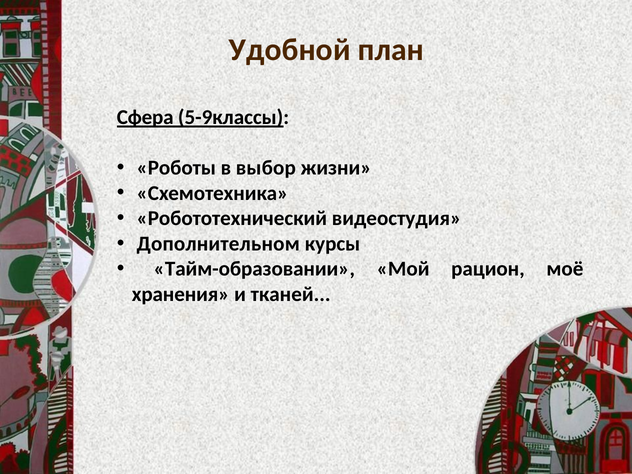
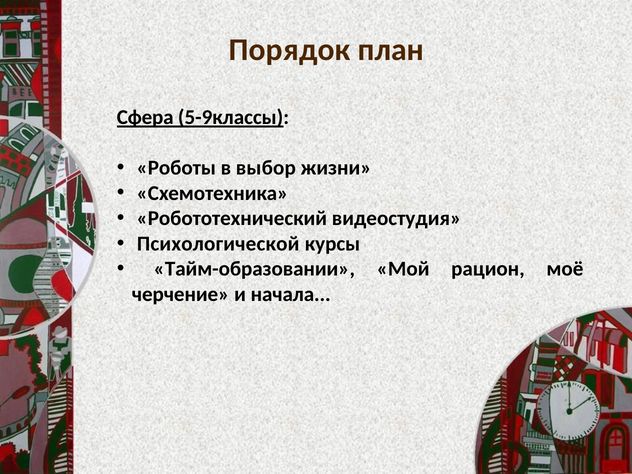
Удобной: Удобной -> Порядок (290, 50)
Дополнительном: Дополнительном -> Психологической (218, 244)
хранения: хранения -> черчение (181, 294)
тканей: тканей -> начала (291, 294)
